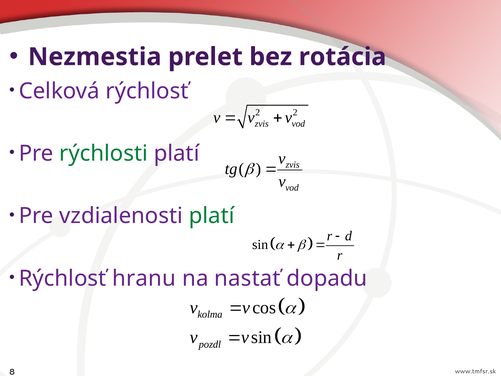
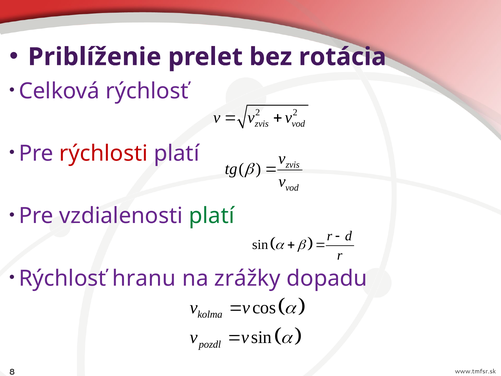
Nezmestia: Nezmestia -> Priblíženie (95, 57)
rýchlosti colour: green -> red (104, 153)
nastať: nastať -> zrážky (247, 278)
